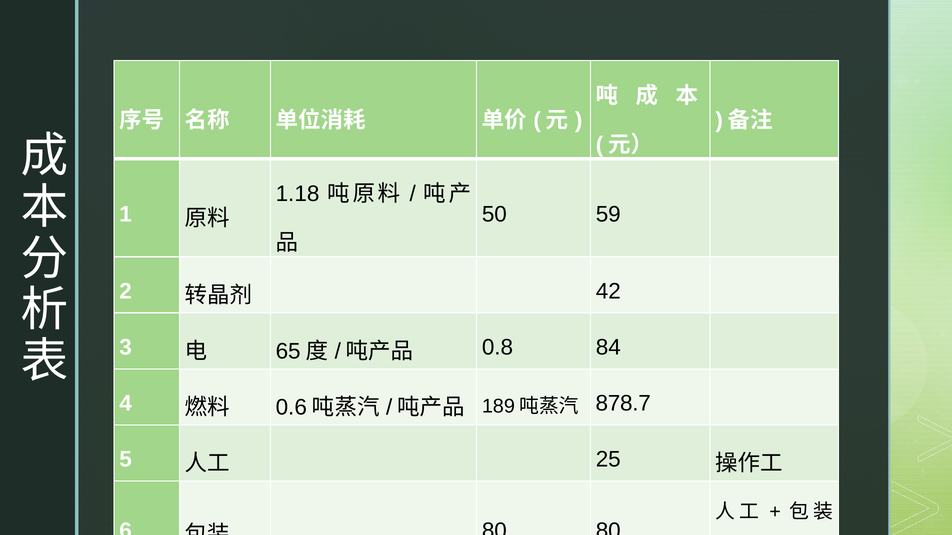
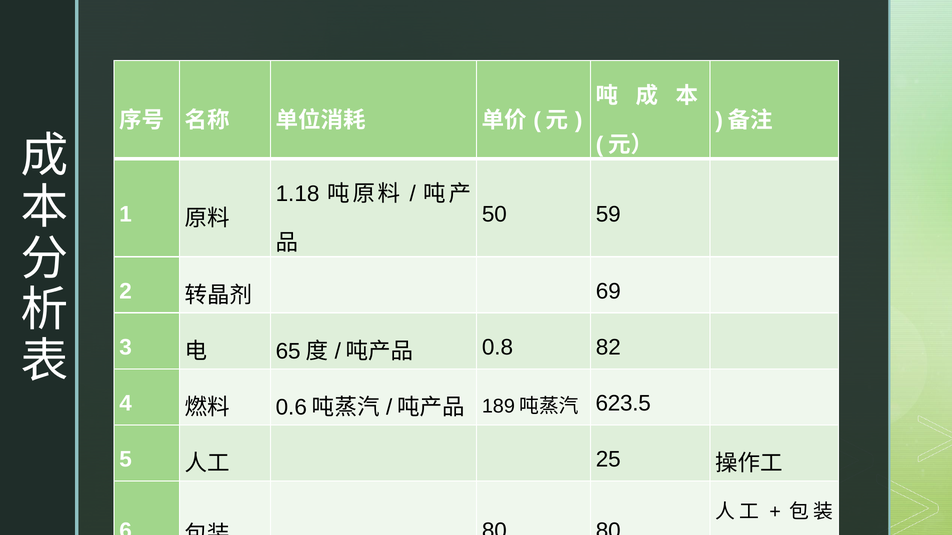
42: 42 -> 69 (608, 292)
84: 84 -> 82 (608, 348)
878.7: 878.7 -> 623.5 (623, 404)
